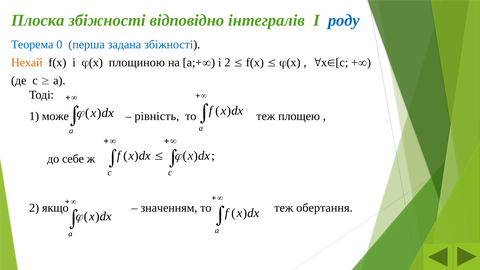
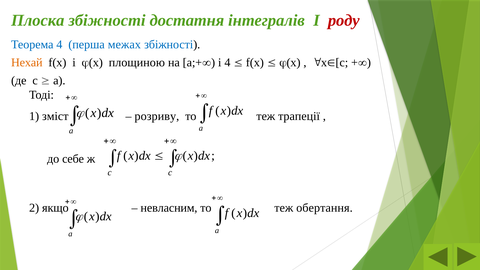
відповідно: відповідно -> достатня (187, 20)
роду colour: blue -> red (344, 20)
Теорема 0: 0 -> 4 (59, 45)
задана: задана -> межах (124, 45)
і 2: 2 -> 4 (227, 63)
може: може -> зміст (55, 116)
рівність: рівність -> розриву (157, 116)
площею: площею -> трапеції (299, 116)
значенням: значенням -> невласним (169, 208)
